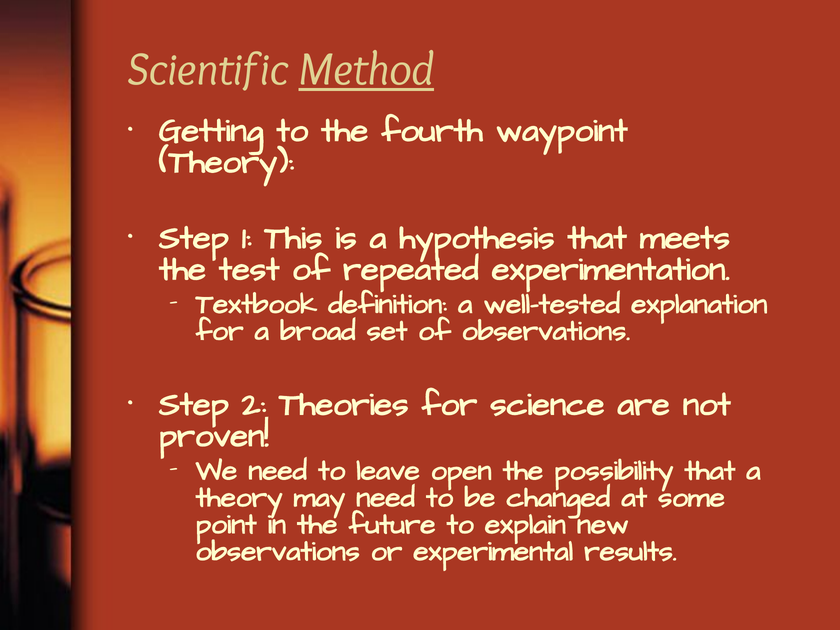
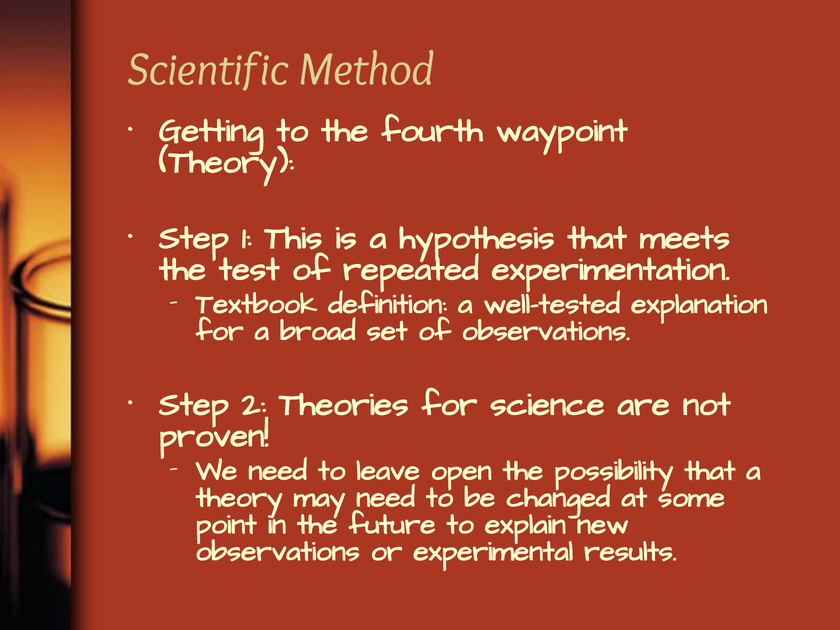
Method underline: present -> none (366, 69)
